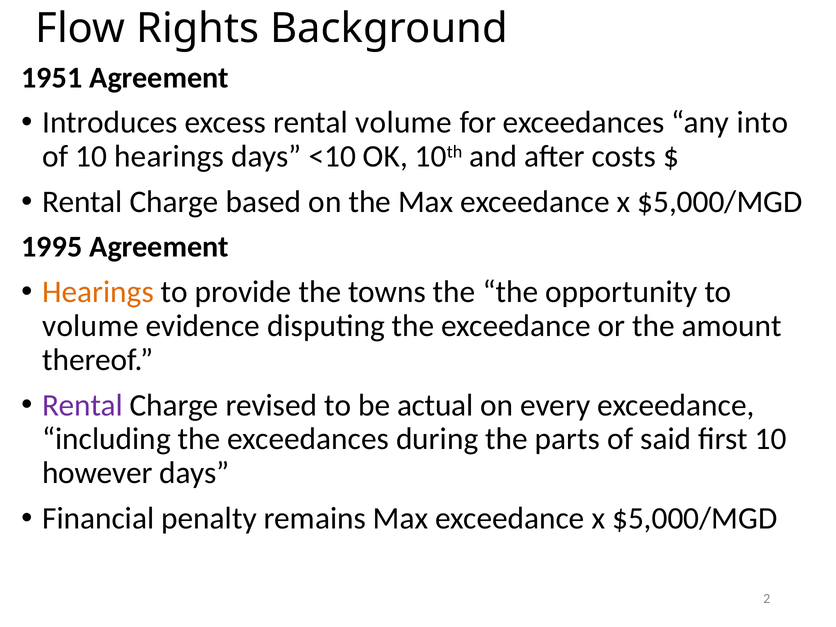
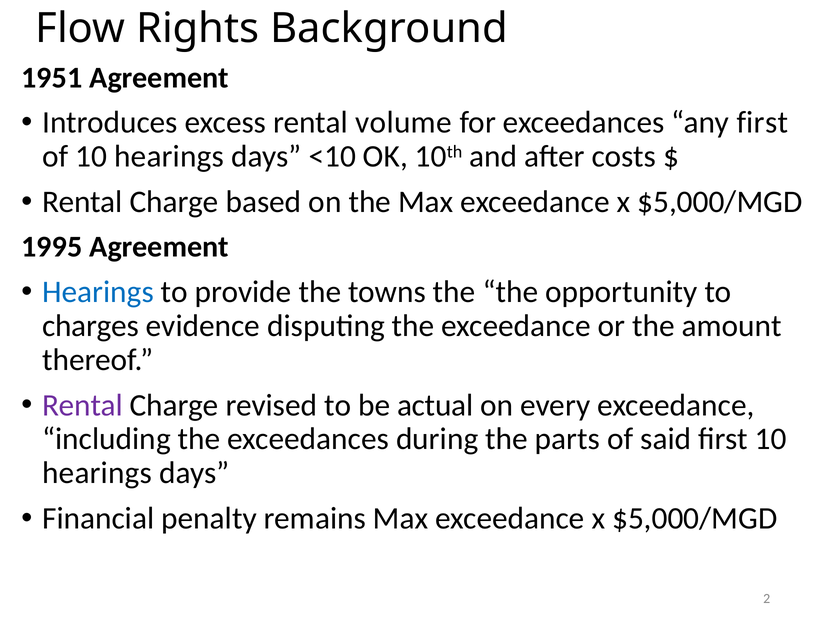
any into: into -> first (762, 123)
Hearings colour: orange -> blue (98, 292)
volume: volume -> charges (91, 326)
however: however -> hearings (97, 473)
